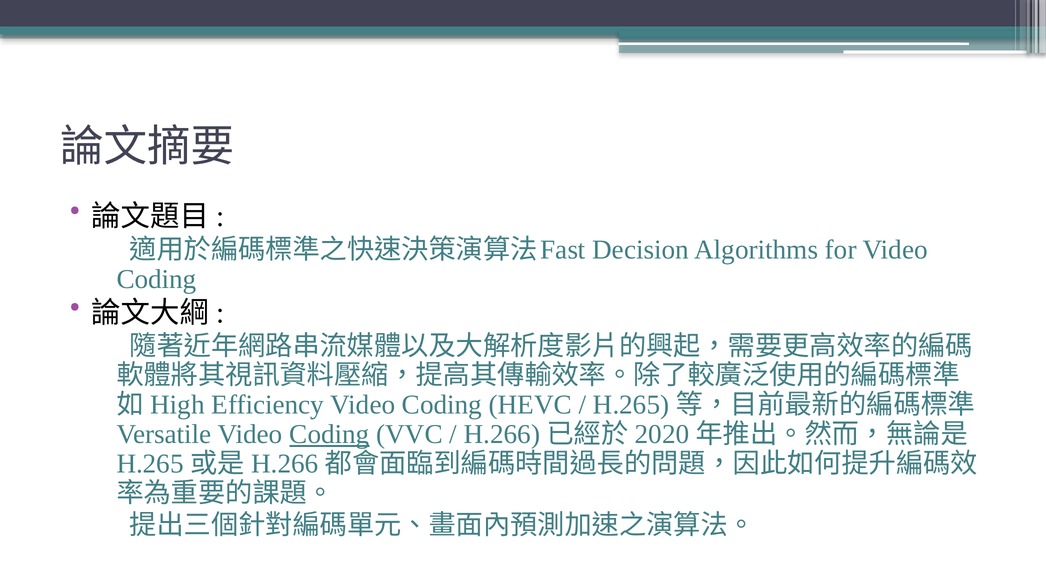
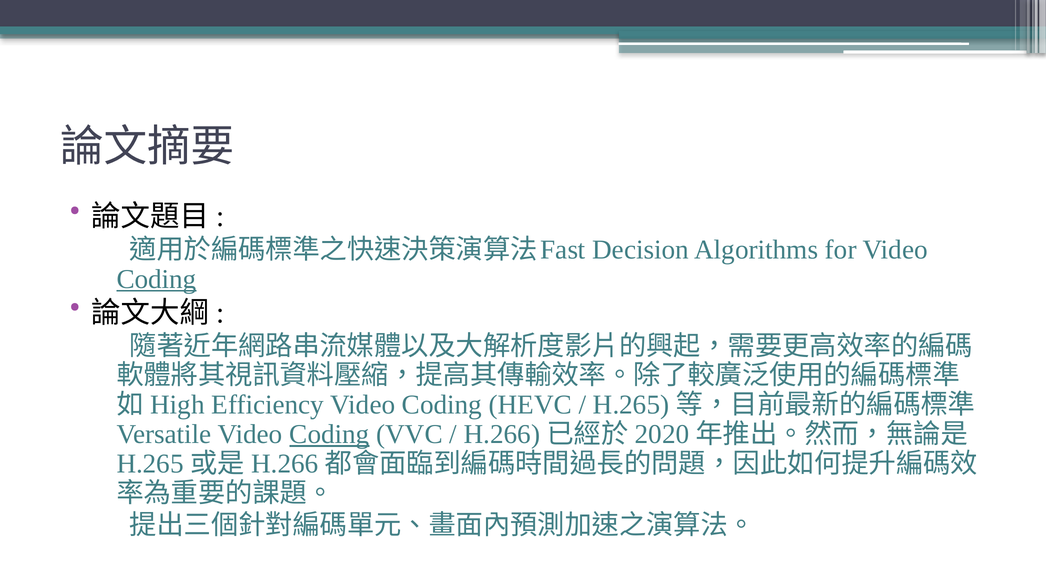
Coding underline: none -> present (157, 279)
